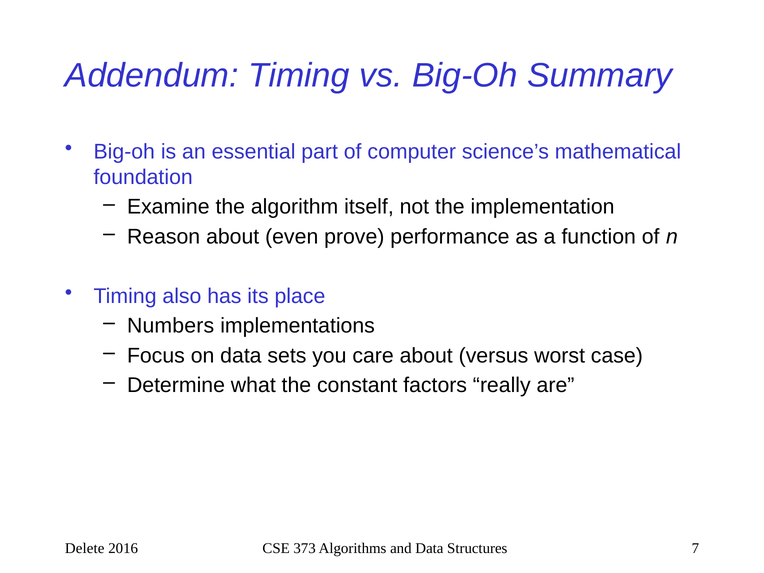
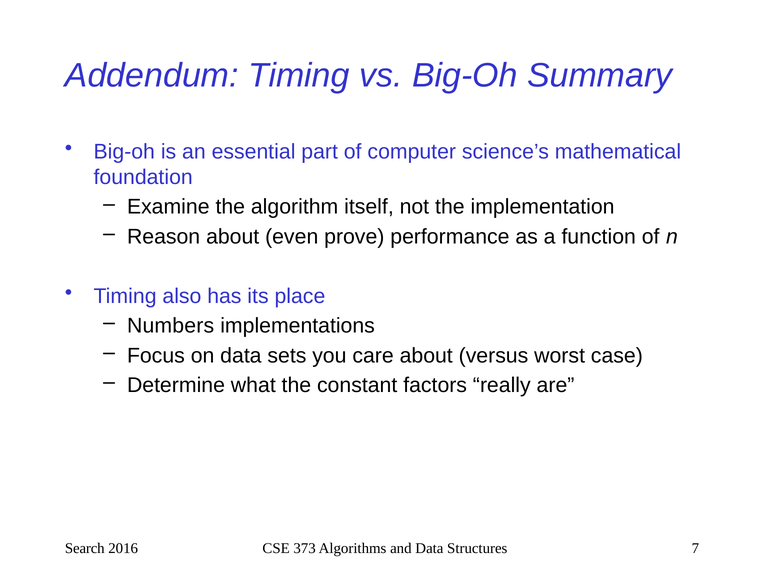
Delete: Delete -> Search (85, 549)
